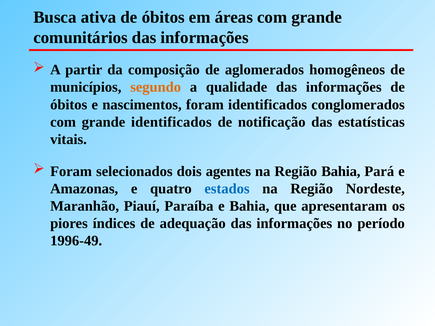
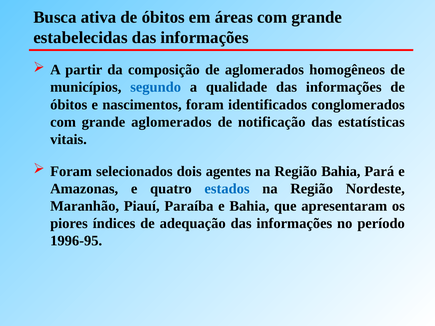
comunitários: comunitários -> estabelecidas (81, 38)
segundo colour: orange -> blue (156, 87)
grande identificados: identificados -> aglomerados (171, 122)
1996-49: 1996-49 -> 1996-95 (76, 241)
